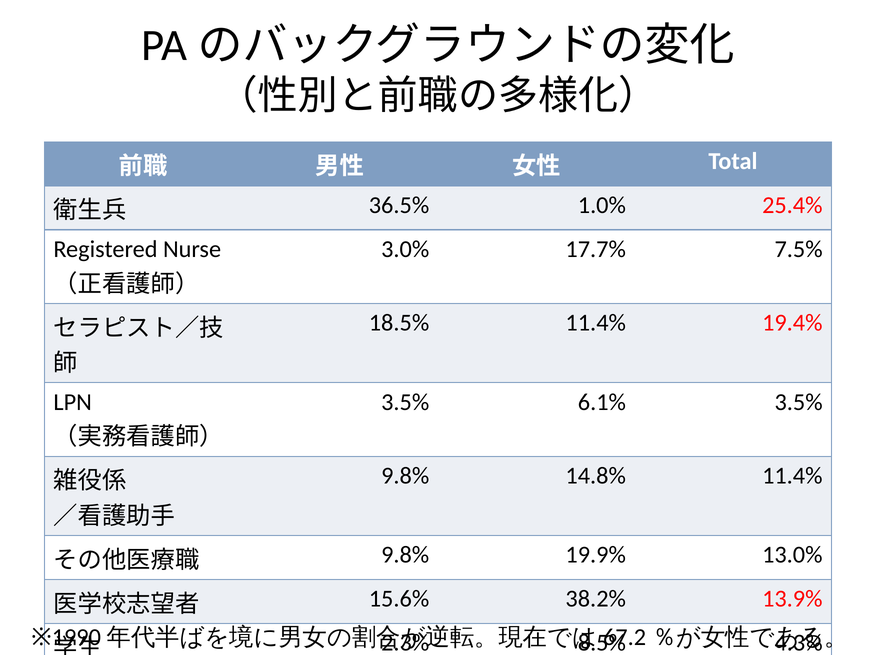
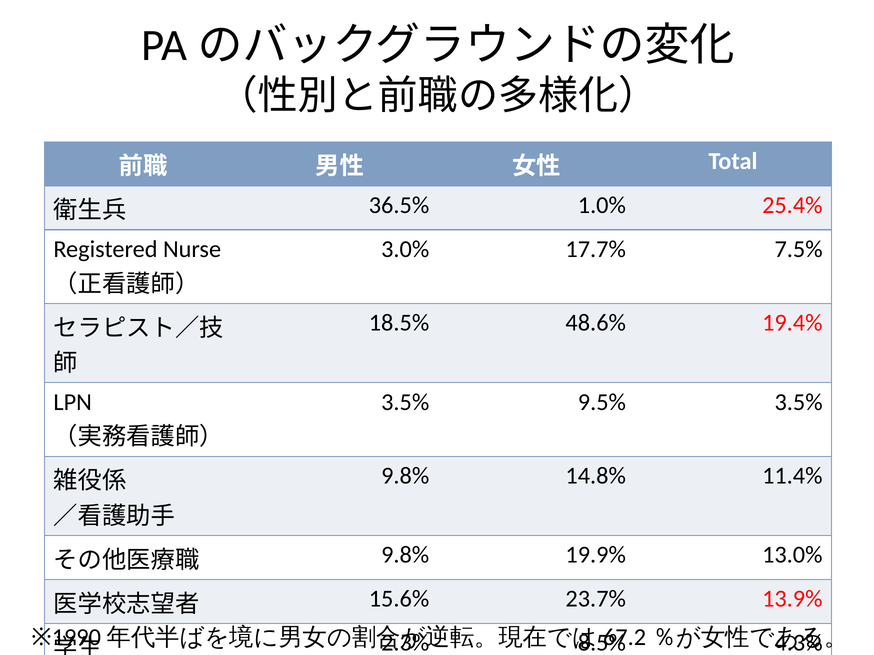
18.5% 11.4%: 11.4% -> 48.6% (596, 323)
6.1%: 6.1% -> 9.5% (602, 402)
38.2%: 38.2% -> 23.7% (596, 599)
